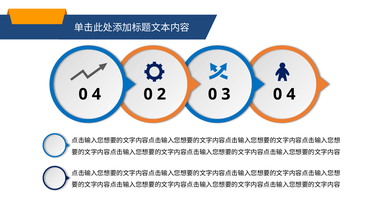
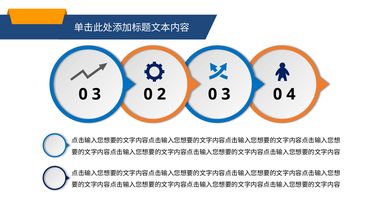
4: 4 -> 3 (96, 94)
